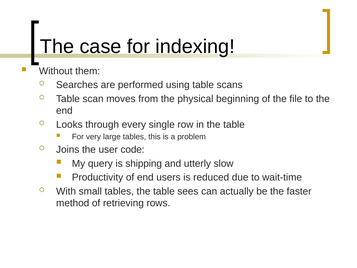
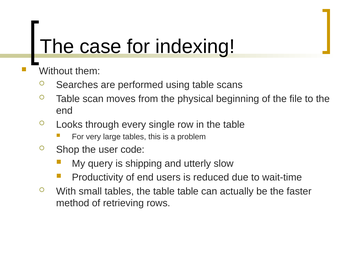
Joins: Joins -> Shop (68, 149)
table sees: sees -> table (188, 191)
